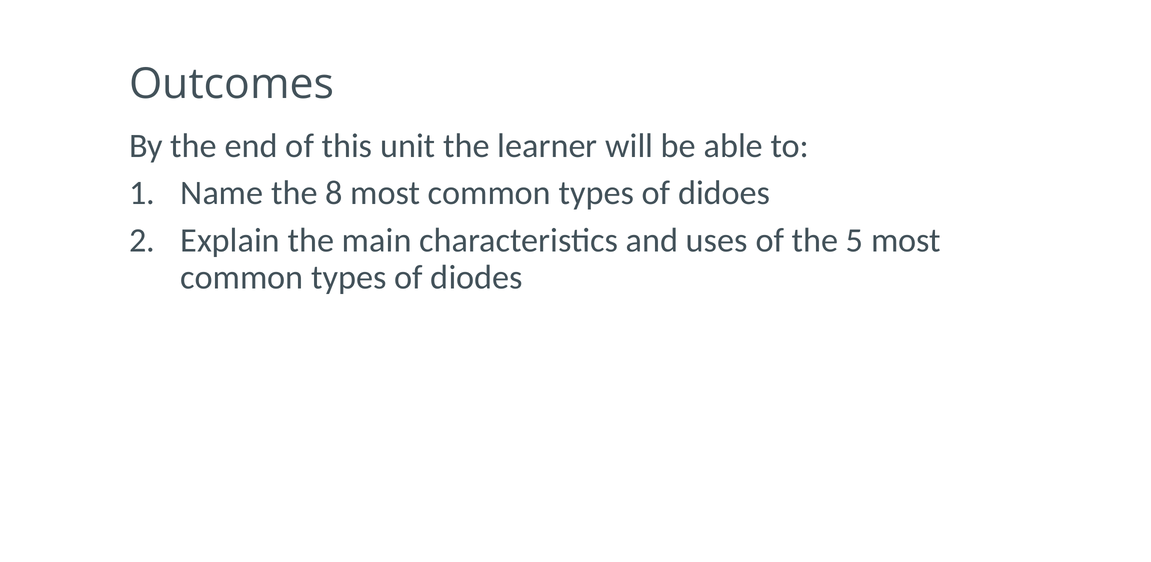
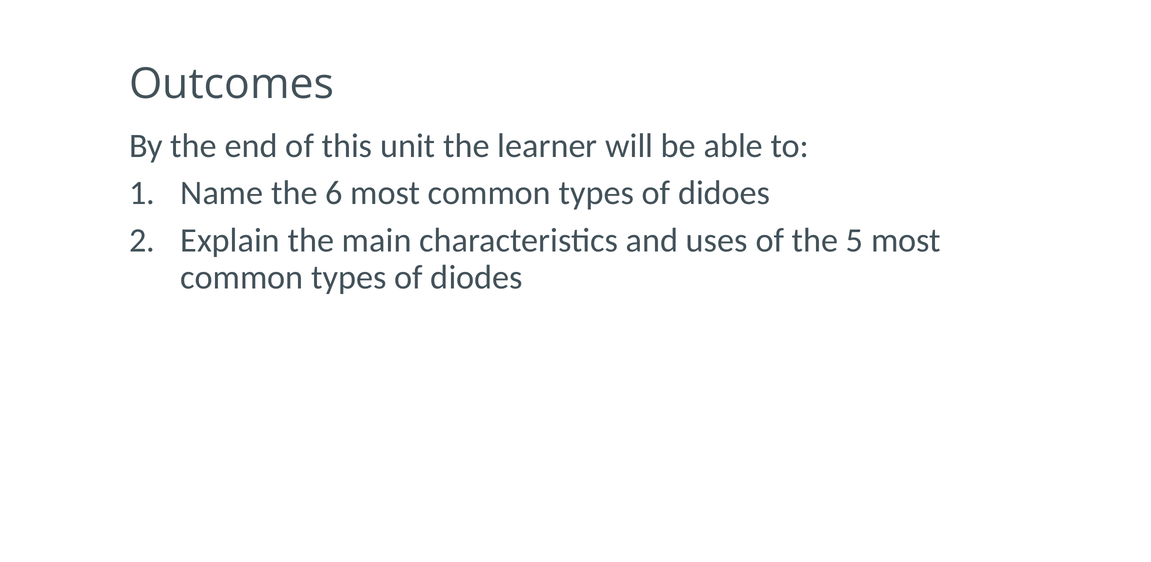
8: 8 -> 6 (334, 193)
